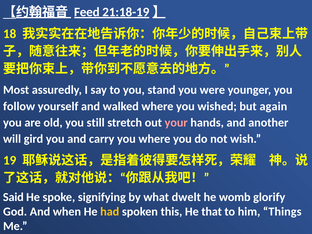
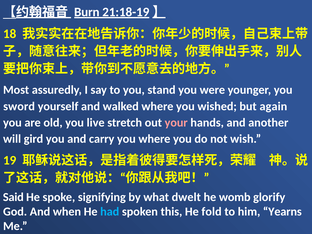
Feed: Feed -> Burn (87, 12)
follow: follow -> sword (19, 106)
still: still -> live (96, 123)
had colour: yellow -> light blue (110, 212)
that: that -> fold (212, 212)
Things: Things -> Yearns (282, 212)
